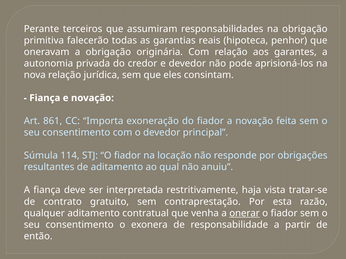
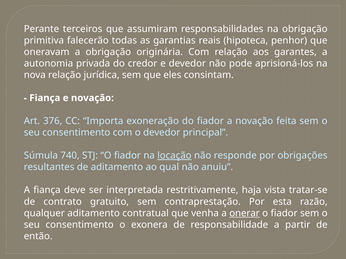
861: 861 -> 376 (53, 121)
114: 114 -> 740 (70, 156)
locação underline: none -> present (174, 156)
